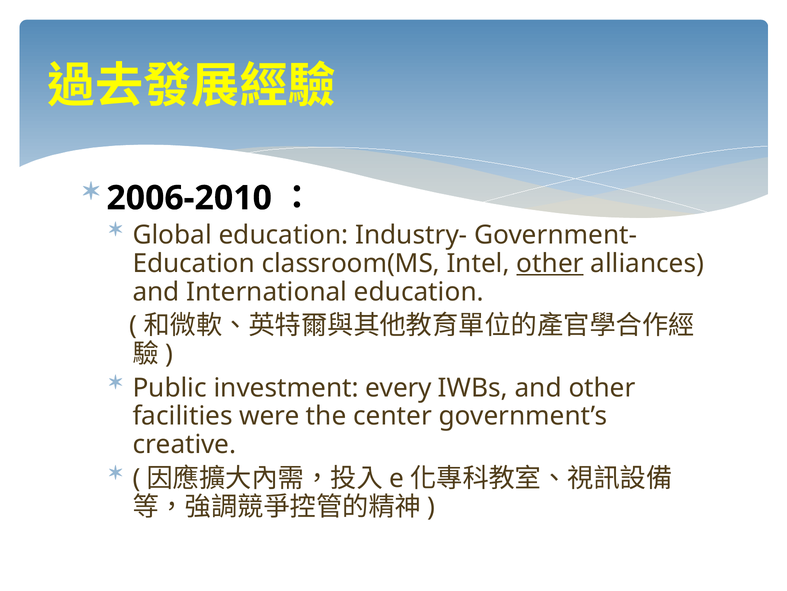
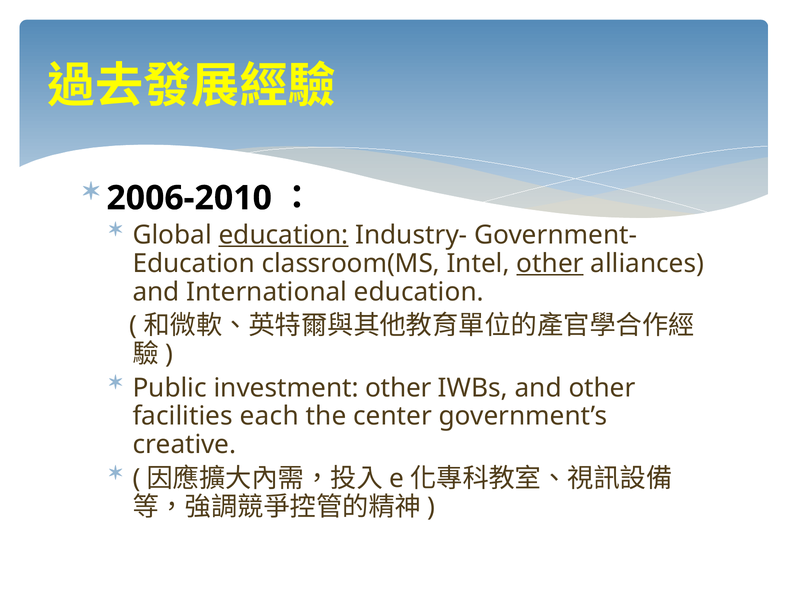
education underline: none -> present (284, 235)
investment every: every -> other (398, 387)
were: were -> each (269, 416)
